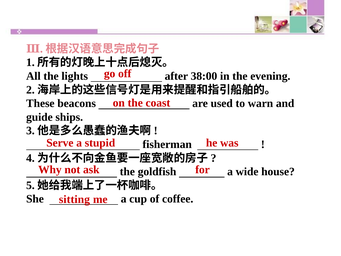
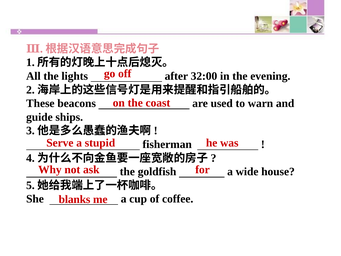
38:00: 38:00 -> 32:00 (204, 76)
sitting: sitting -> blanks (75, 199)
